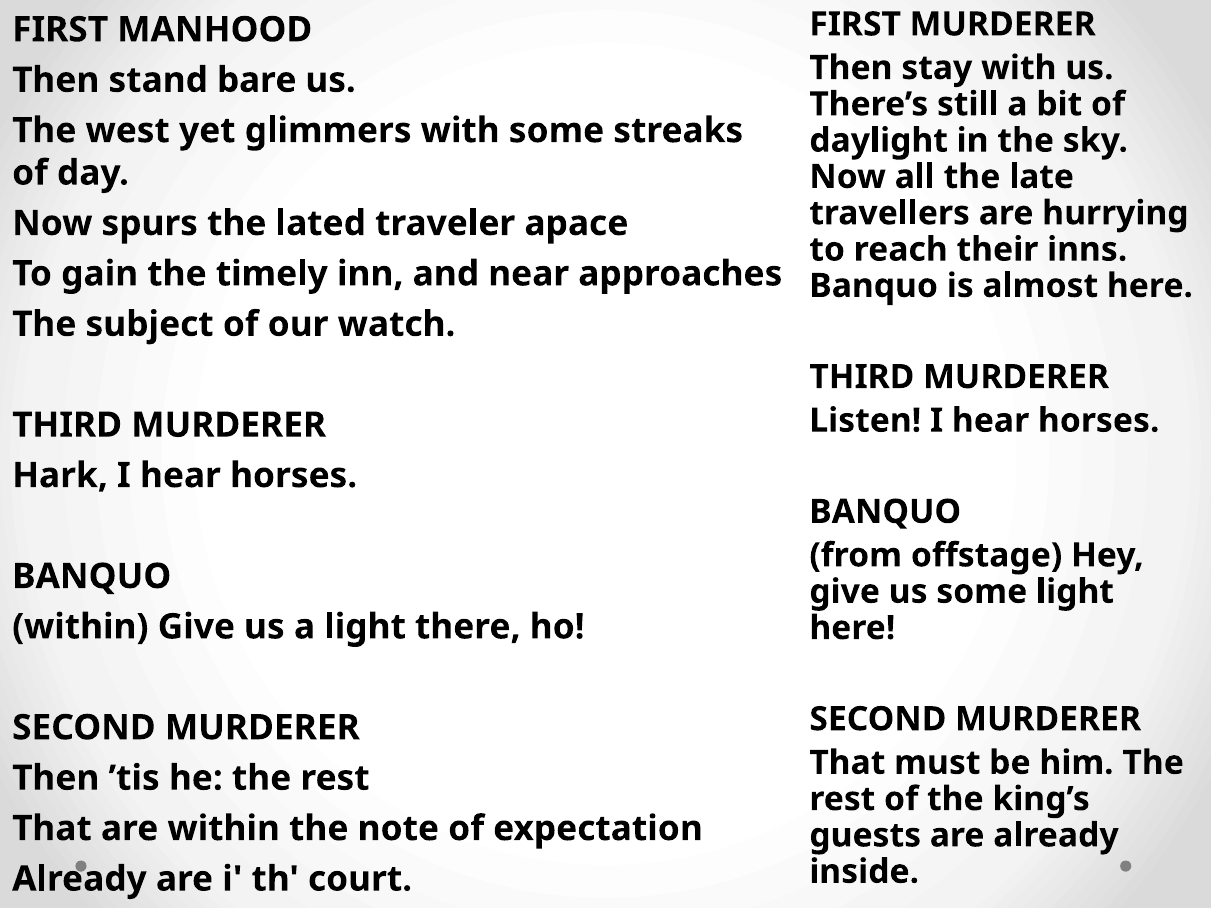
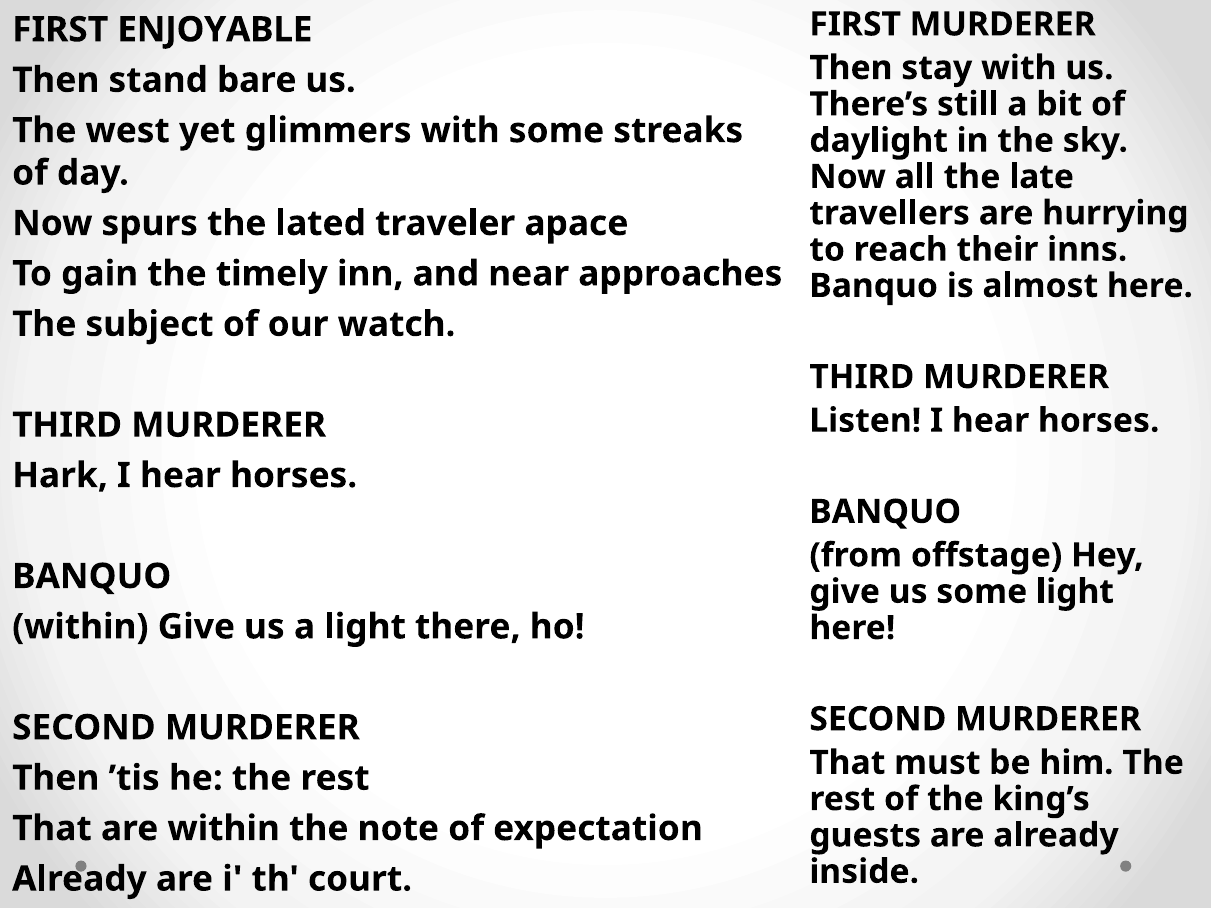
MANHOOD: MANHOOD -> ENJOYABLE (215, 30)
